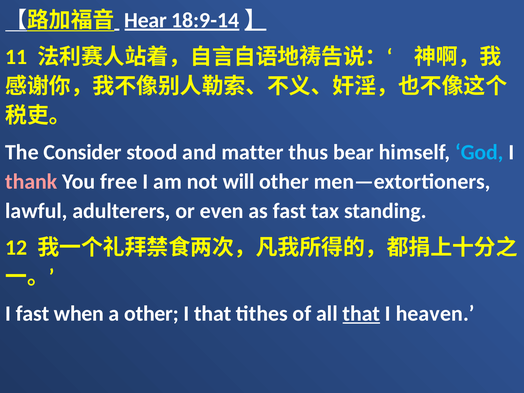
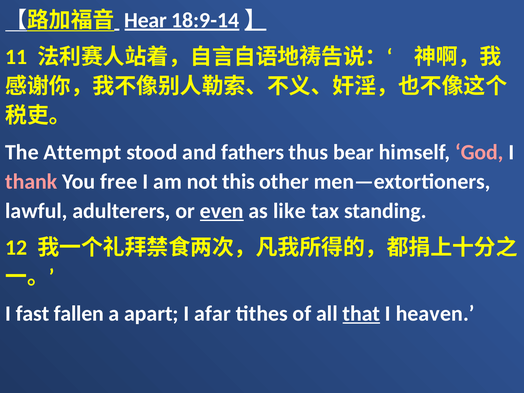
Consider: Consider -> Attempt (82, 152)
matter: matter -> fathers (253, 152)
God colour: light blue -> pink (479, 152)
will: will -> this (239, 182)
even underline: none -> present (222, 211)
as fast: fast -> like (289, 211)
when: when -> fallen (79, 314)
a other: other -> apart (151, 314)
I that: that -> afar (213, 314)
